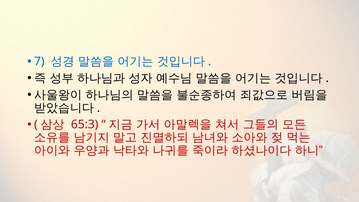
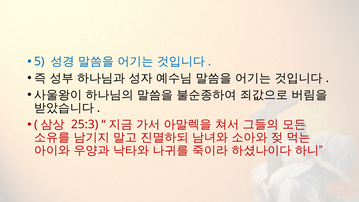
7: 7 -> 5 (39, 61)
65:3: 65:3 -> 25:3 (85, 124)
